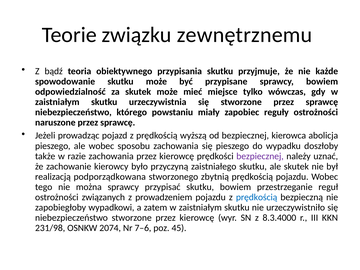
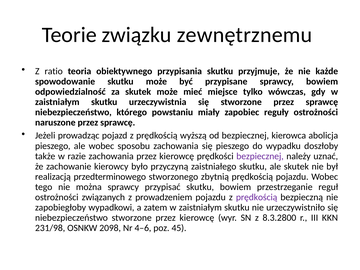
bądź: bądź -> ratio (54, 71)
podporządkowana: podporządkowana -> przedterminowego (110, 177)
prędkością colour: blue -> purple (257, 197)
8.3.4000: 8.3.4000 -> 8.3.2800 (279, 218)
2074: 2074 -> 2098 (110, 228)
7–6: 7–6 -> 4–6 (143, 228)
